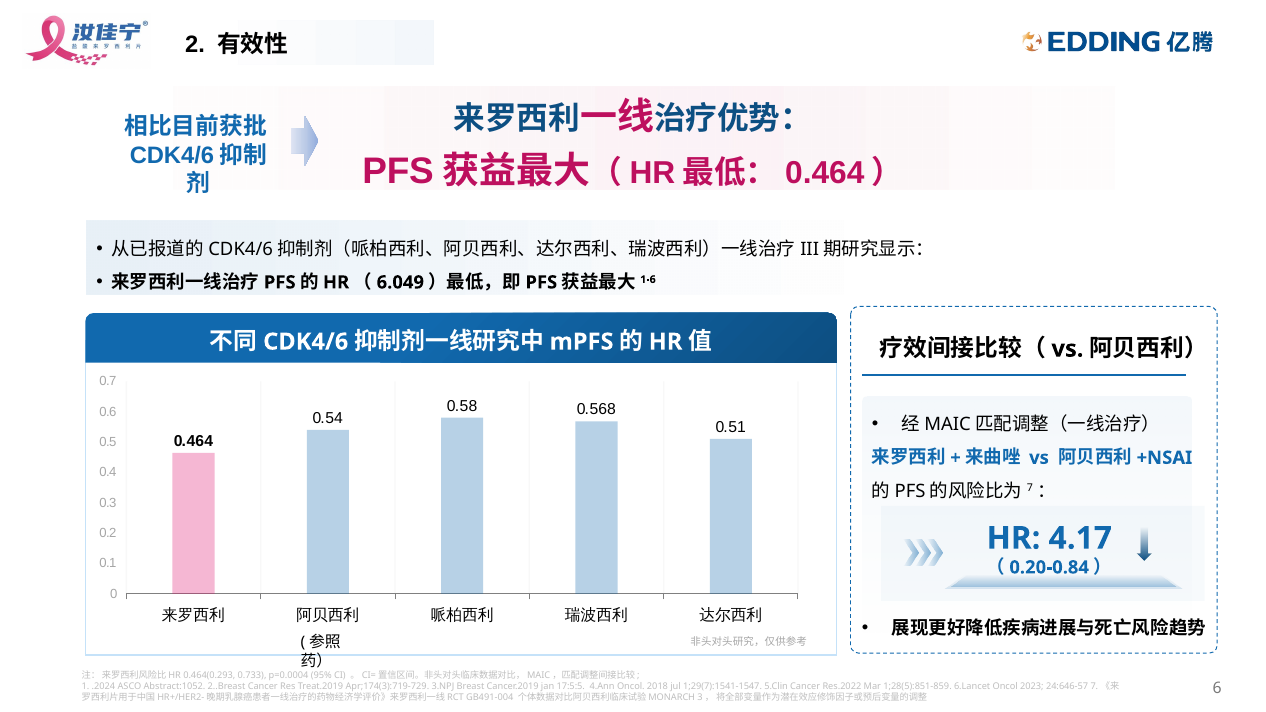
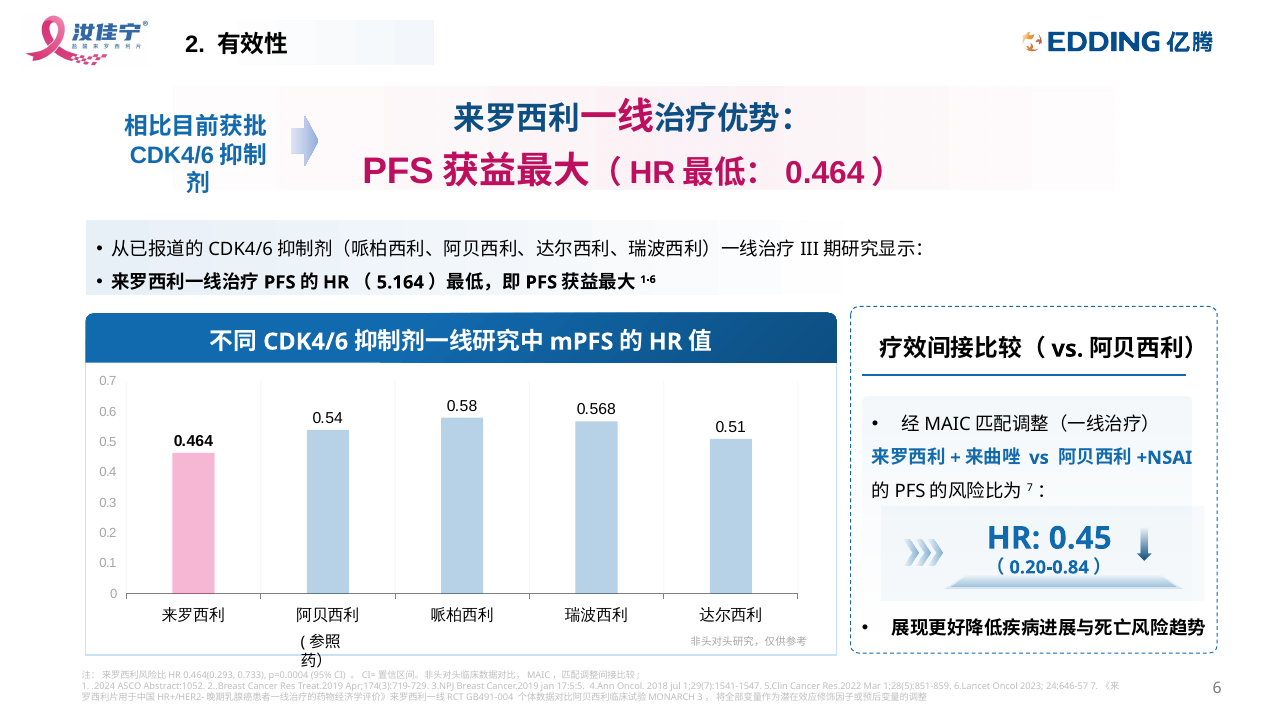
6.049: 6.049 -> 5.164 (400, 282)
4.17: 4.17 -> 0.45 (1080, 538)
